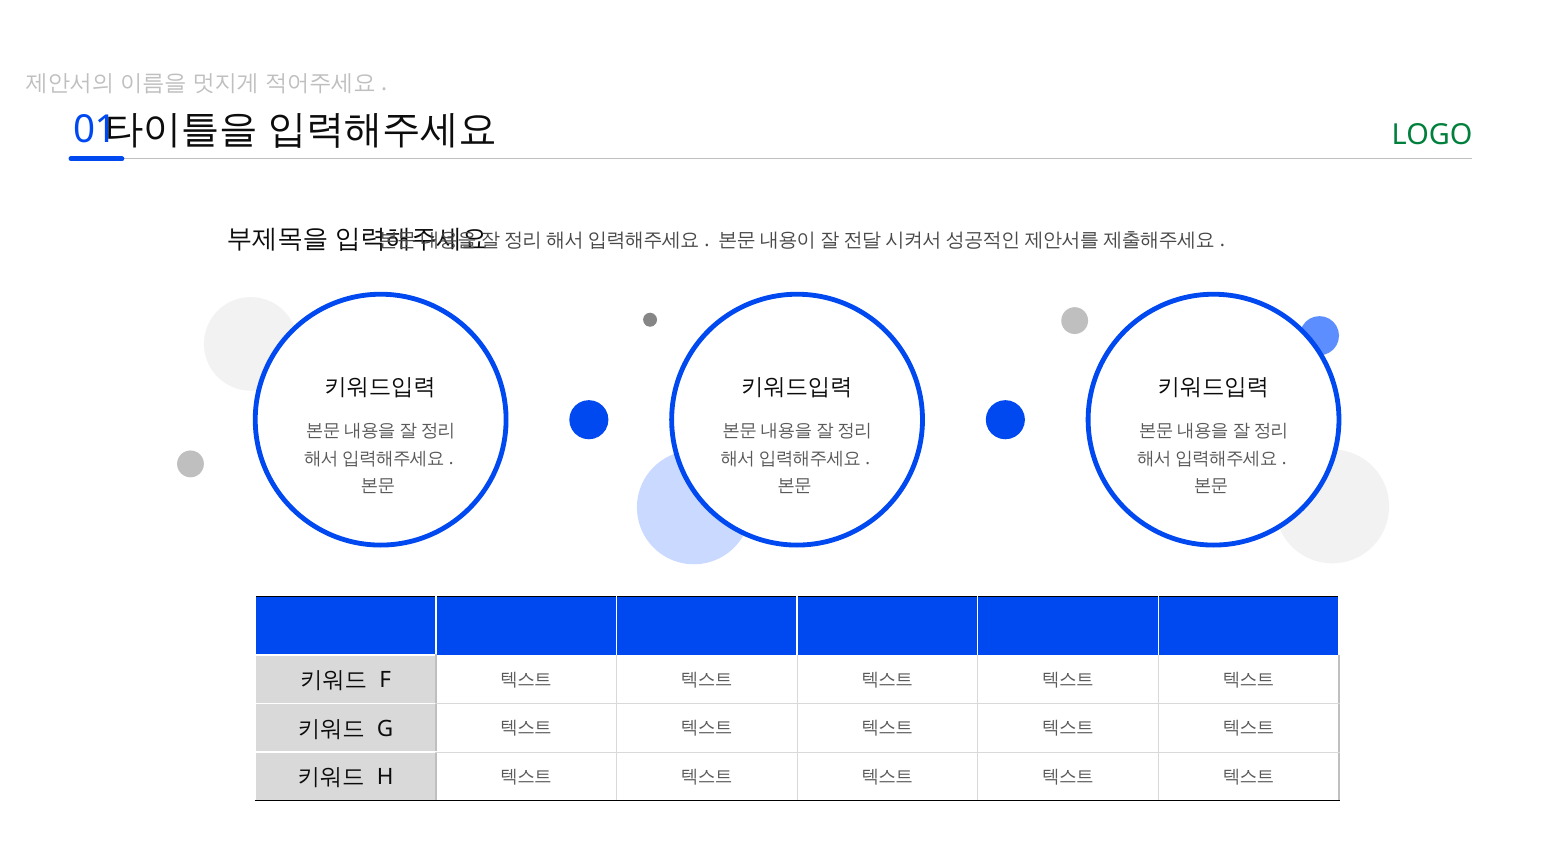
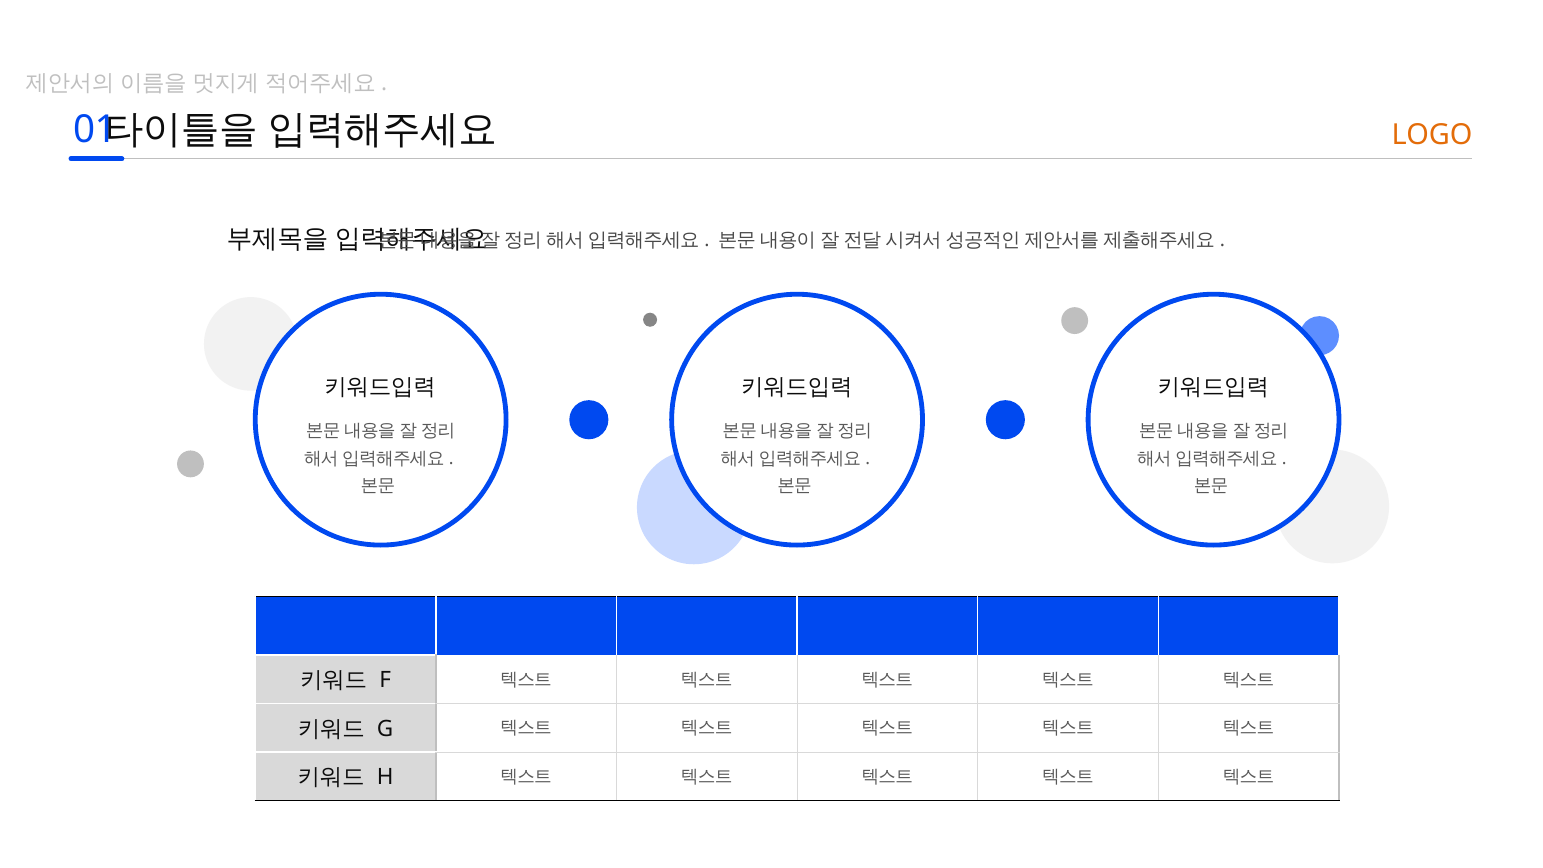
LOGO colour: green -> orange (1432, 135)
